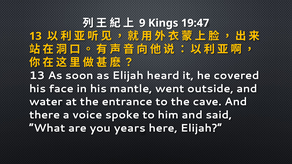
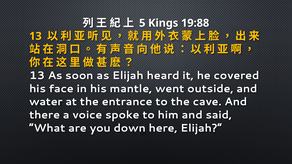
9: 9 -> 5 (142, 23)
19:47: 19:47 -> 19:88 (195, 23)
years: years -> down (130, 128)
